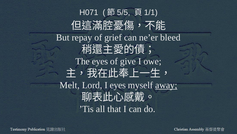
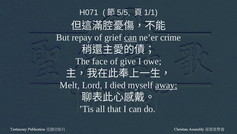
can underline: none -> present (130, 37)
bleed: bleed -> crime (171, 37)
The eyes: eyes -> face (100, 61)
I eyes: eyes -> died (118, 85)
